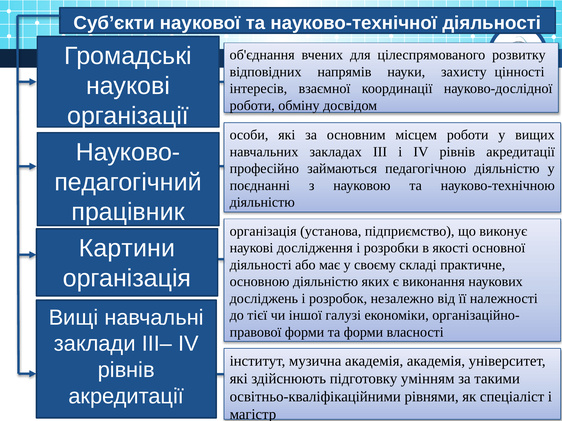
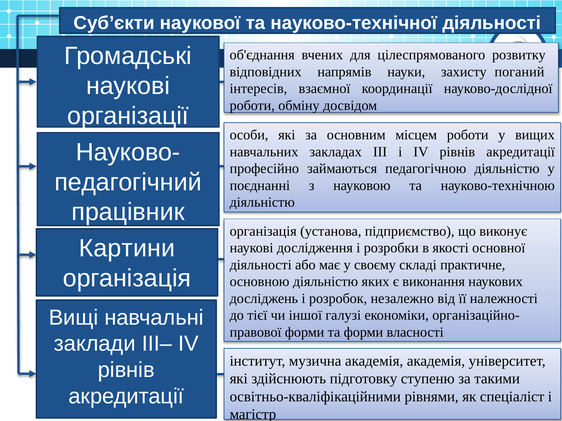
цінності: цінності -> поганий (519, 72)
умінням: умінням -> ступеню (428, 379)
